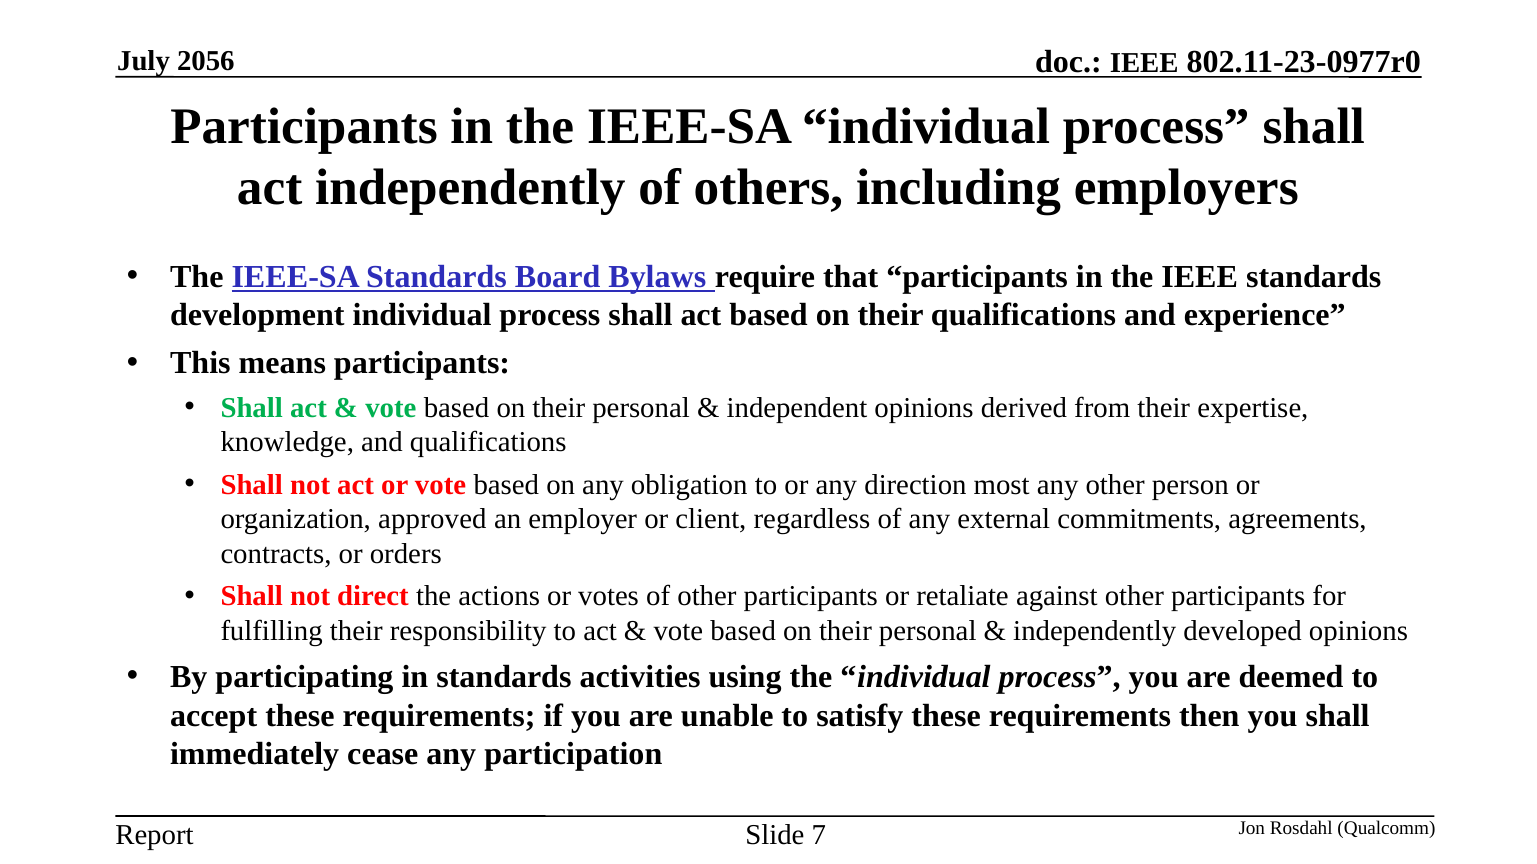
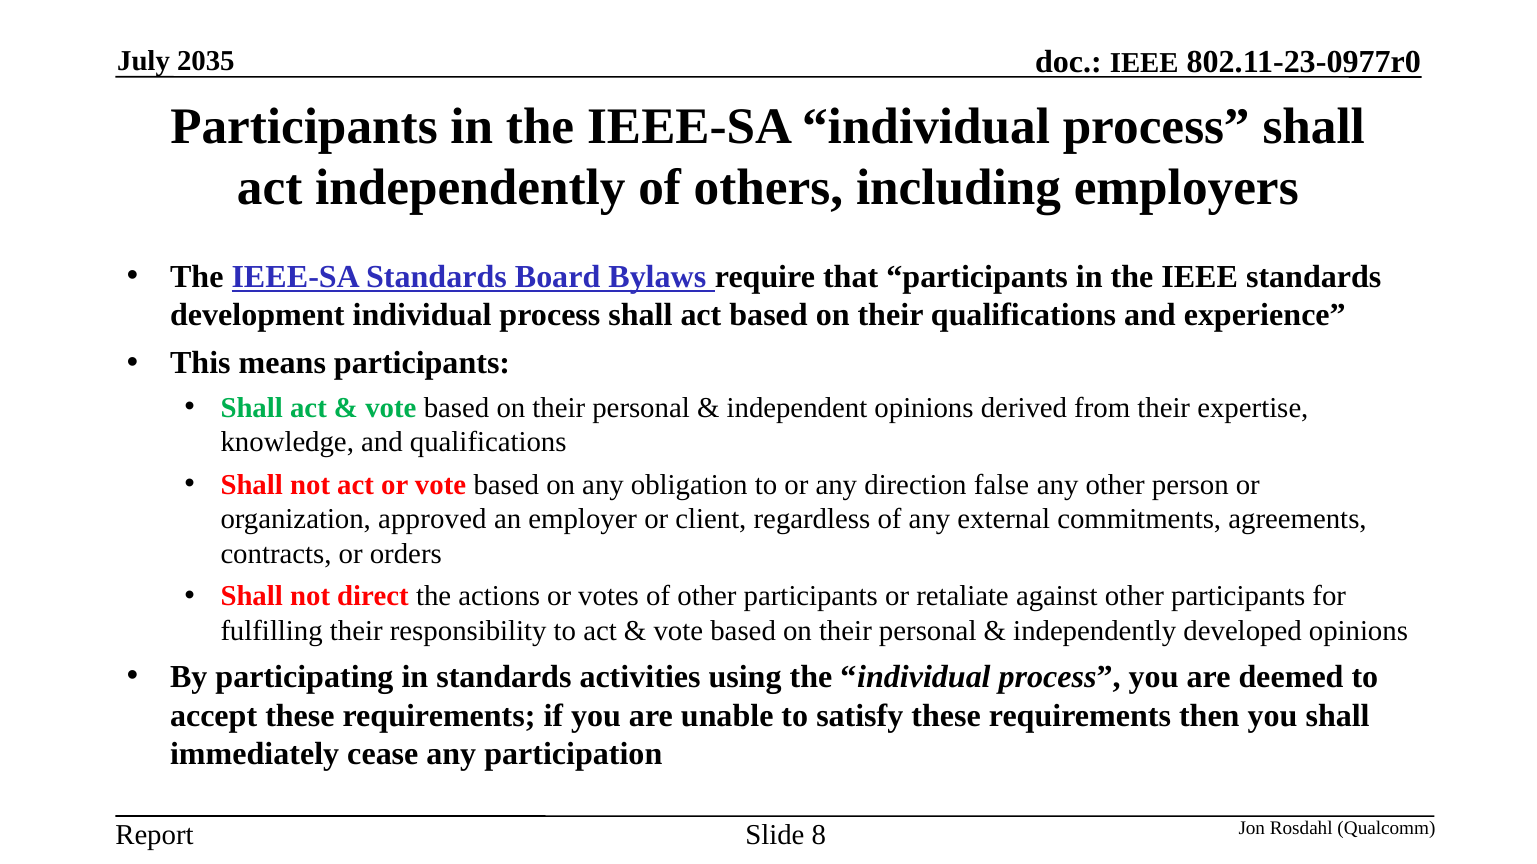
2056: 2056 -> 2035 (206, 61)
most: most -> false (1002, 485)
7: 7 -> 8 (819, 836)
